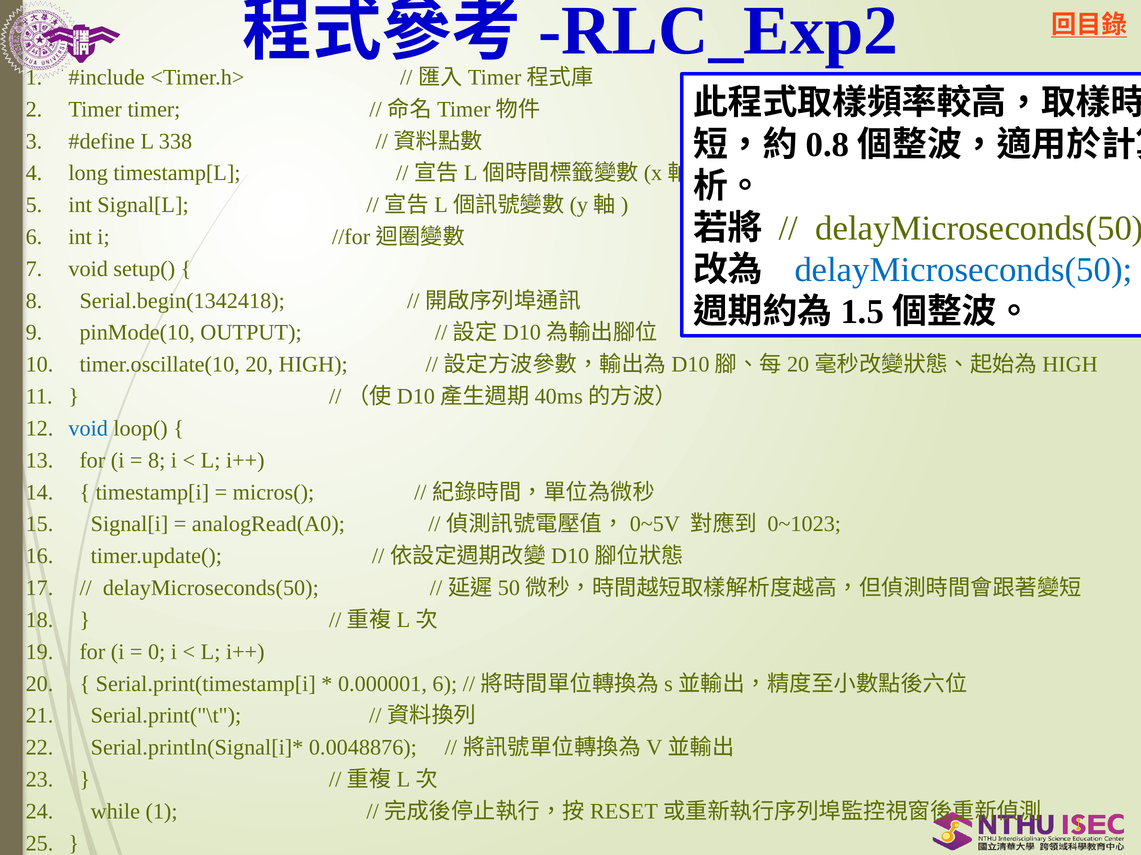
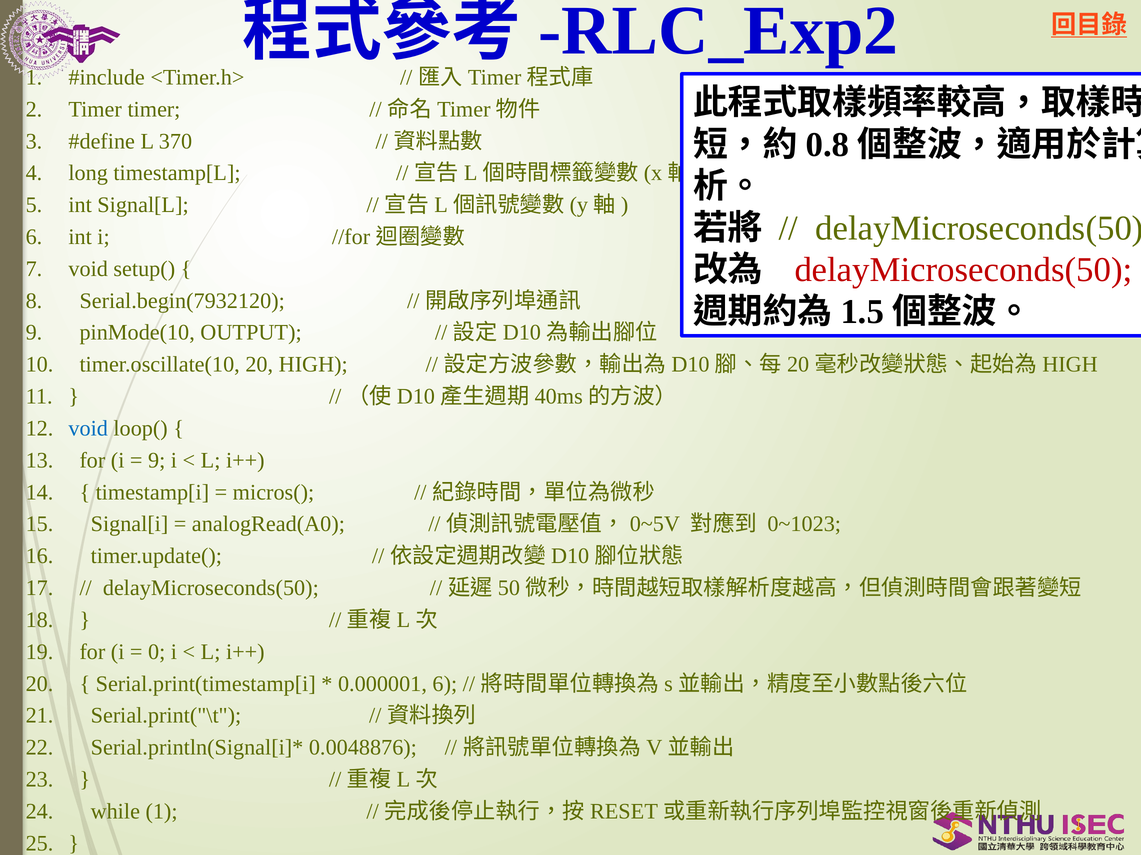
338: 338 -> 370 (175, 141)
delayMicroseconds(50 colour: blue -> red (963, 270)
Serial.begin(1342418: Serial.begin(1342418 -> Serial.begin(7932120 (182, 301)
8: 8 -> 9 (157, 461)
